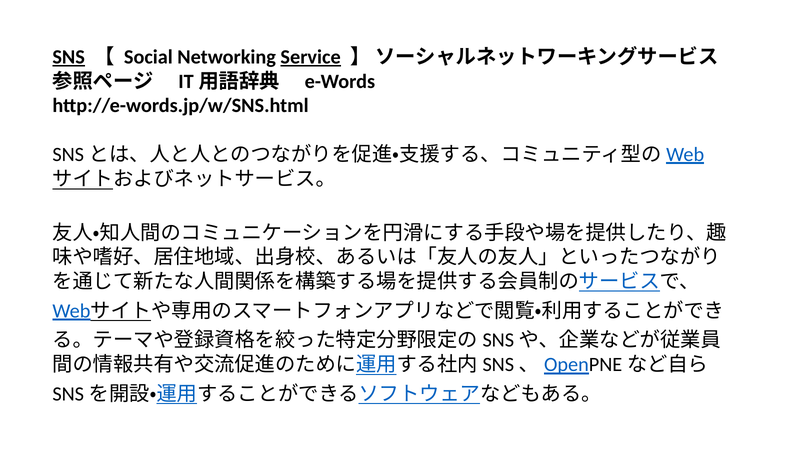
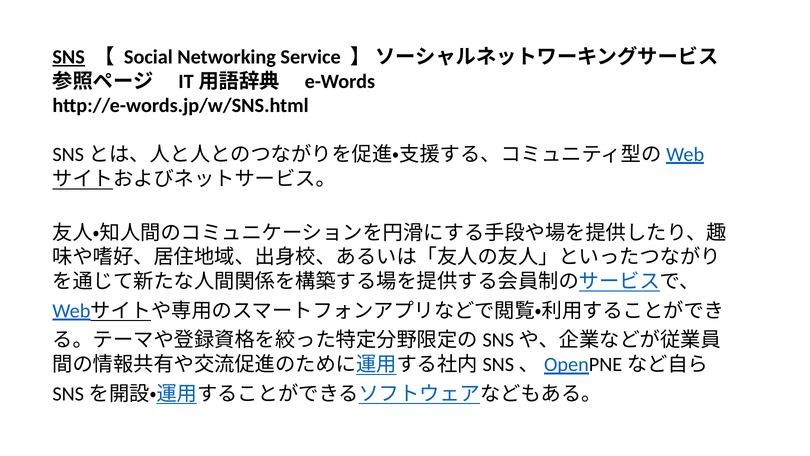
Service underline: present -> none (311, 57)
